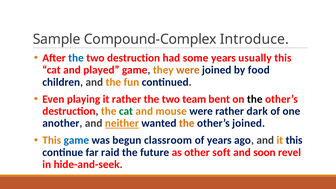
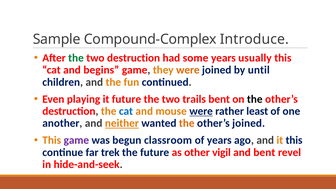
the colour: blue -> green (76, 58)
played: played -> begins (101, 70)
food: food -> until (259, 70)
it rather: rather -> future (126, 99)
team: team -> trails (194, 99)
cat colour: green -> blue (126, 111)
were underline: none -> present (201, 111)
dark: dark -> least (257, 111)
game colour: blue -> purple (76, 140)
raid: raid -> trek (110, 152)
soft: soft -> vigil (222, 152)
and soon: soon -> bent (264, 152)
